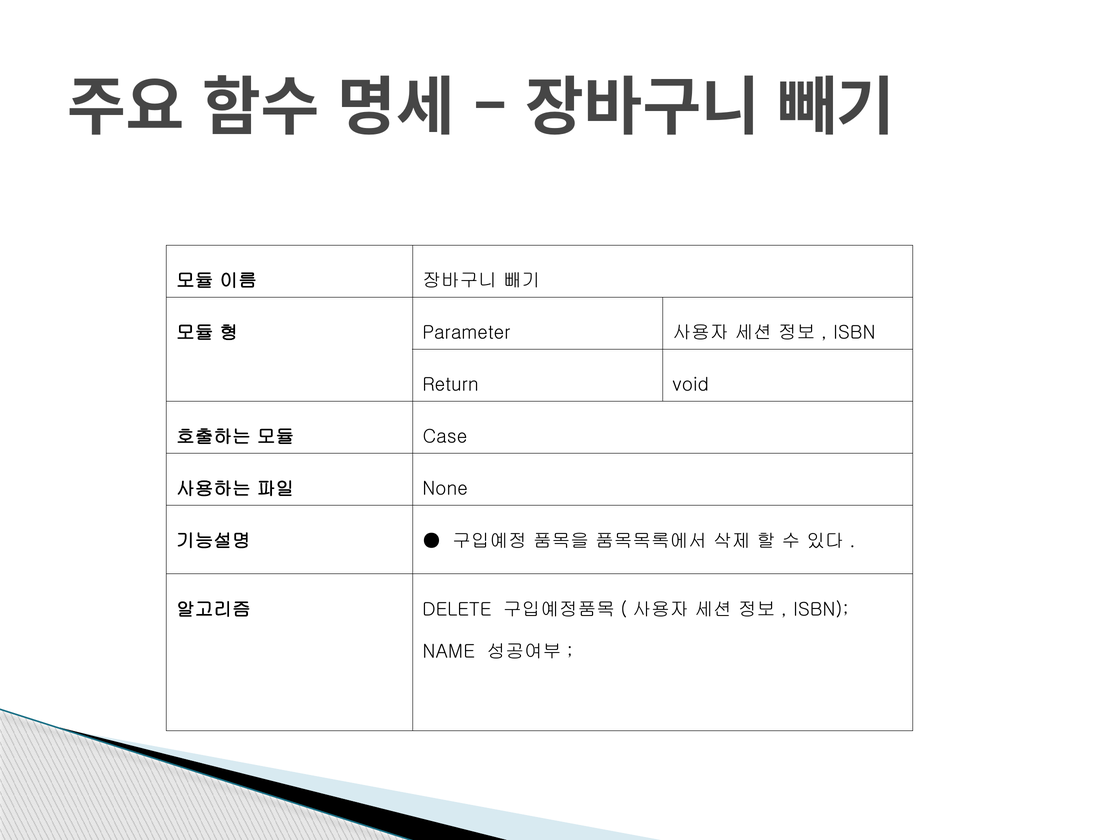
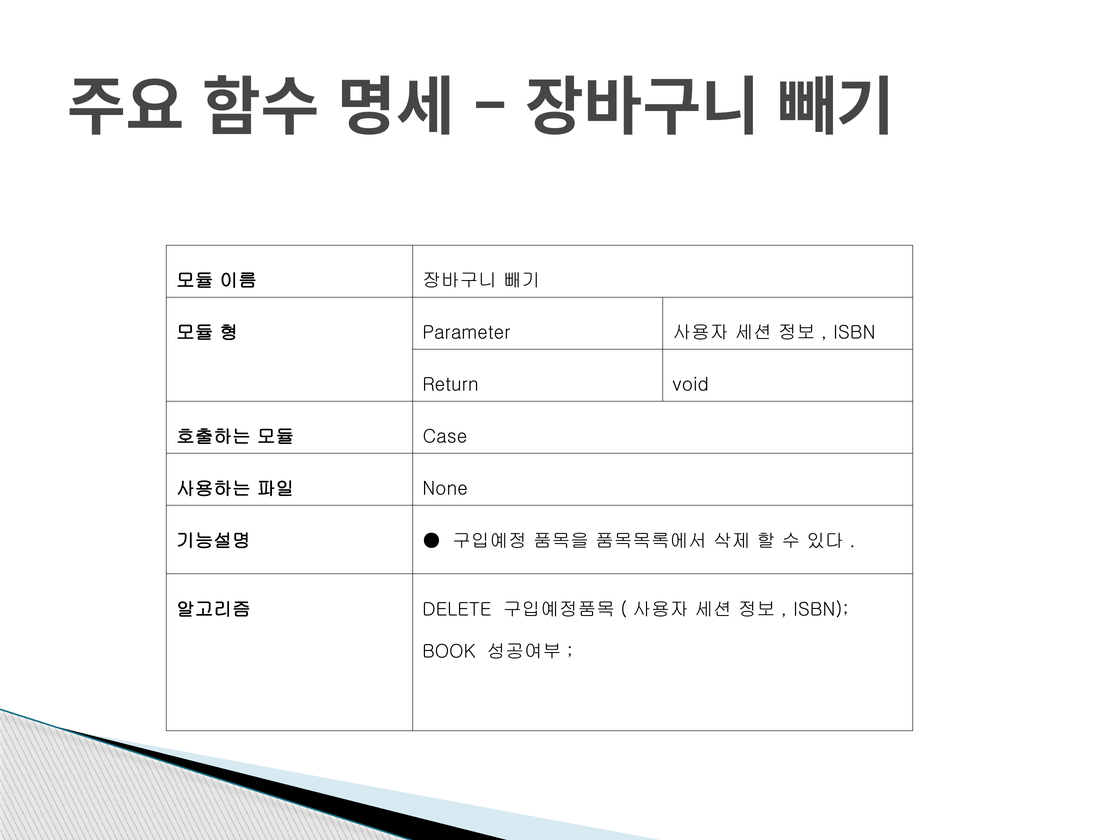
NAME: NAME -> BOOK (449, 652)
